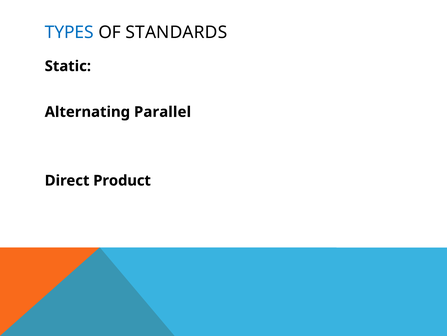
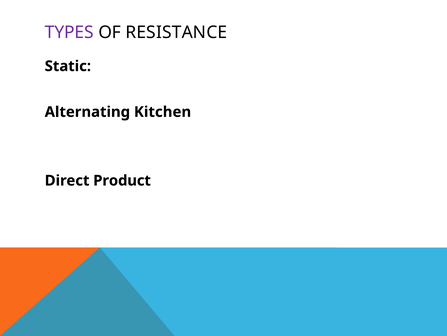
TYPES colour: blue -> purple (69, 32)
STANDARDS: STANDARDS -> RESISTANCE (176, 32)
Parallel: Parallel -> Kitchen (163, 112)
